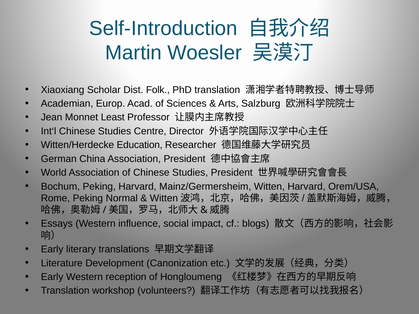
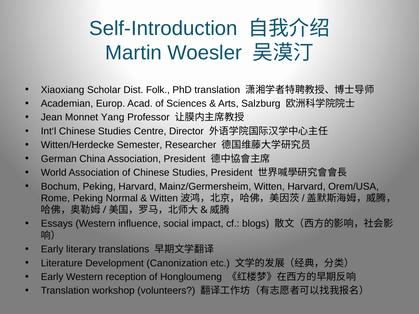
Least: Least -> Yang (113, 117)
Education: Education -> Semester (140, 145)
